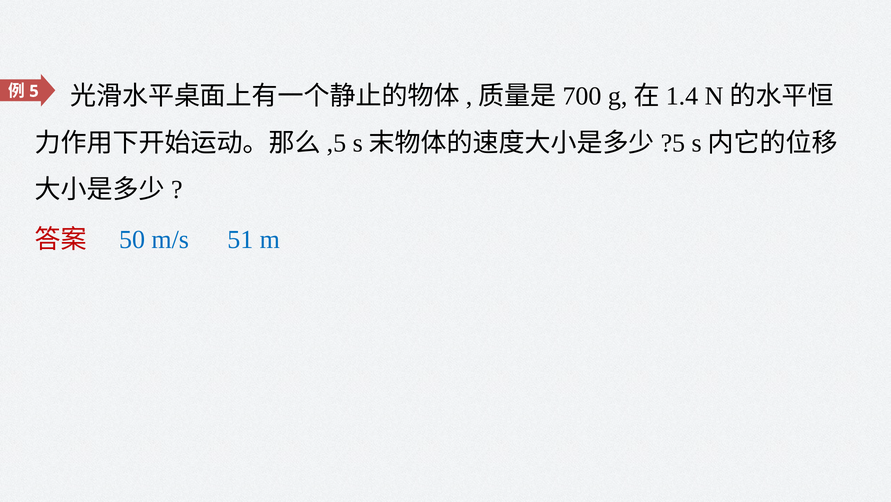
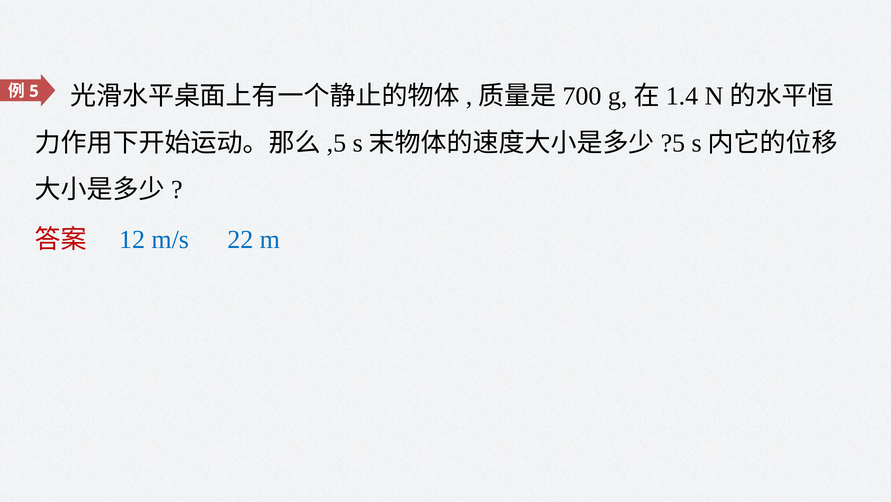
50: 50 -> 12 (132, 239)
51: 51 -> 22 (240, 239)
